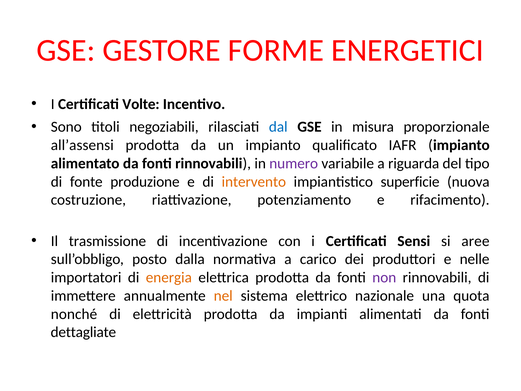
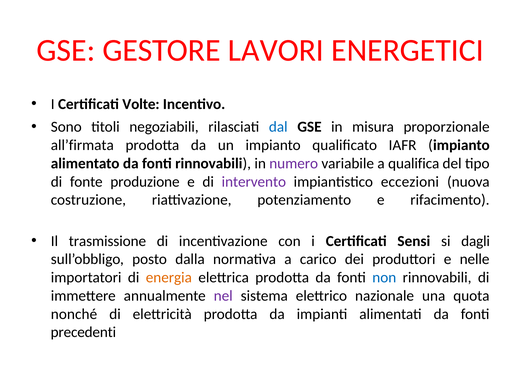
FORME: FORME -> LAVORI (276, 50)
all’assensi: all’assensi -> all’firmata (82, 145)
riguarda: riguarda -> qualifica (414, 163)
intervento colour: orange -> purple (254, 182)
superficie: superficie -> eccezioni (410, 182)
aree: aree -> dagli (476, 241)
non colour: purple -> blue (384, 277)
nel colour: orange -> purple (223, 296)
dettagliate: dettagliate -> precedenti (83, 332)
